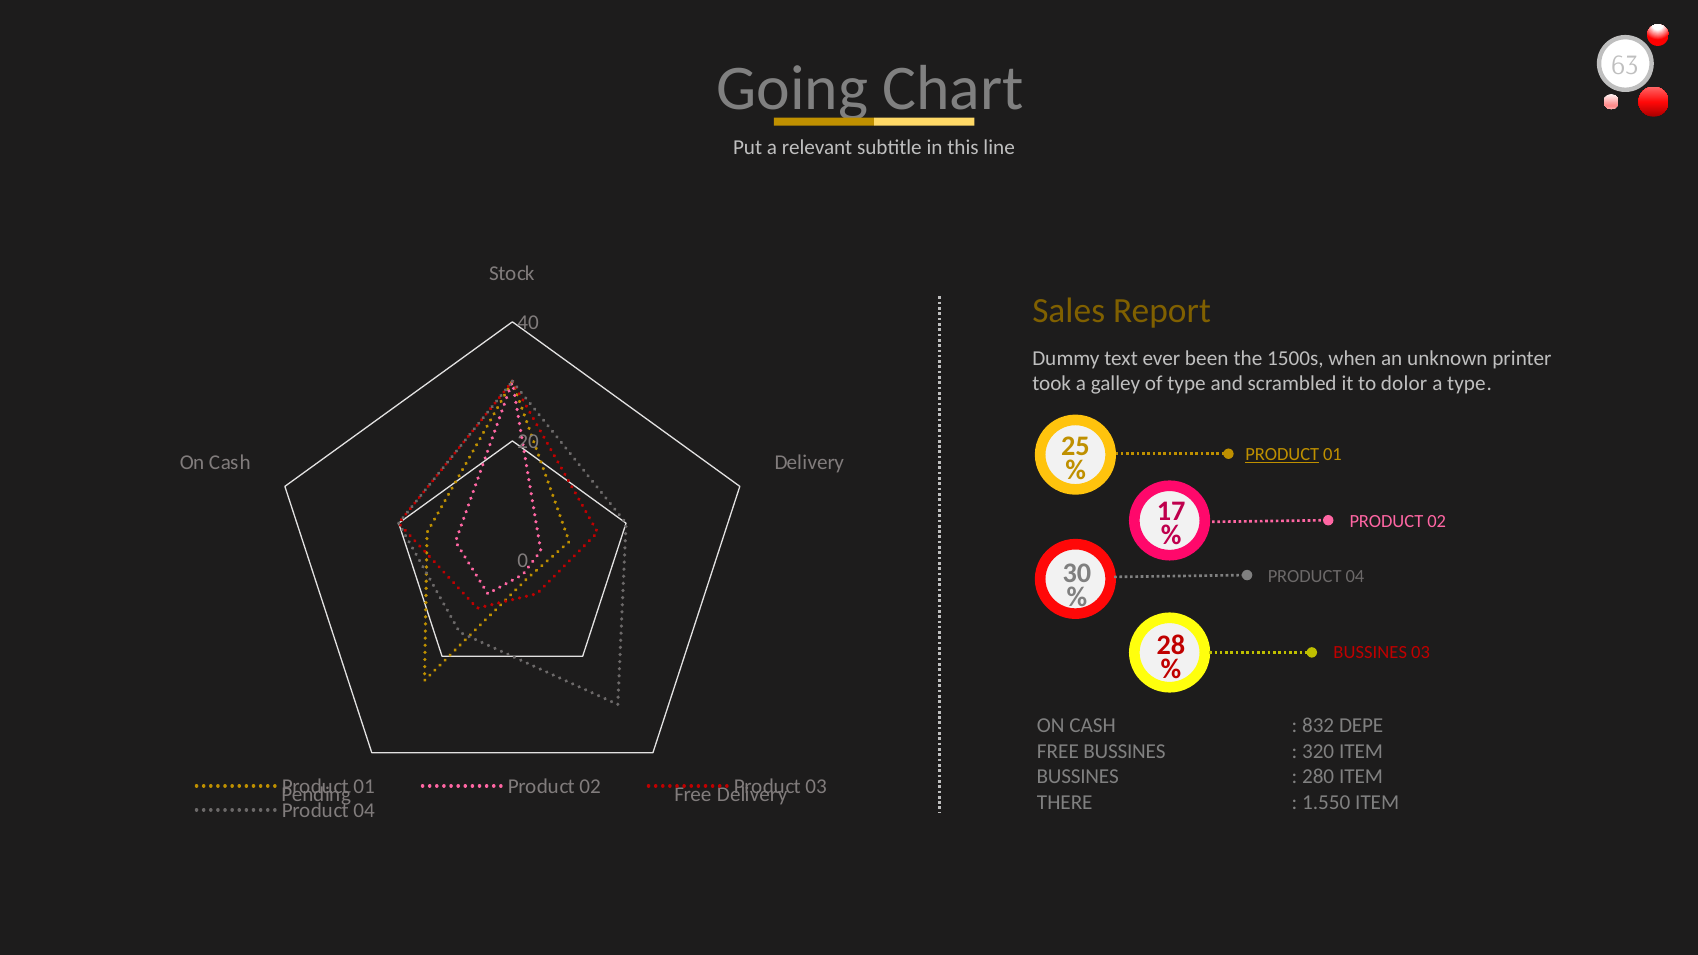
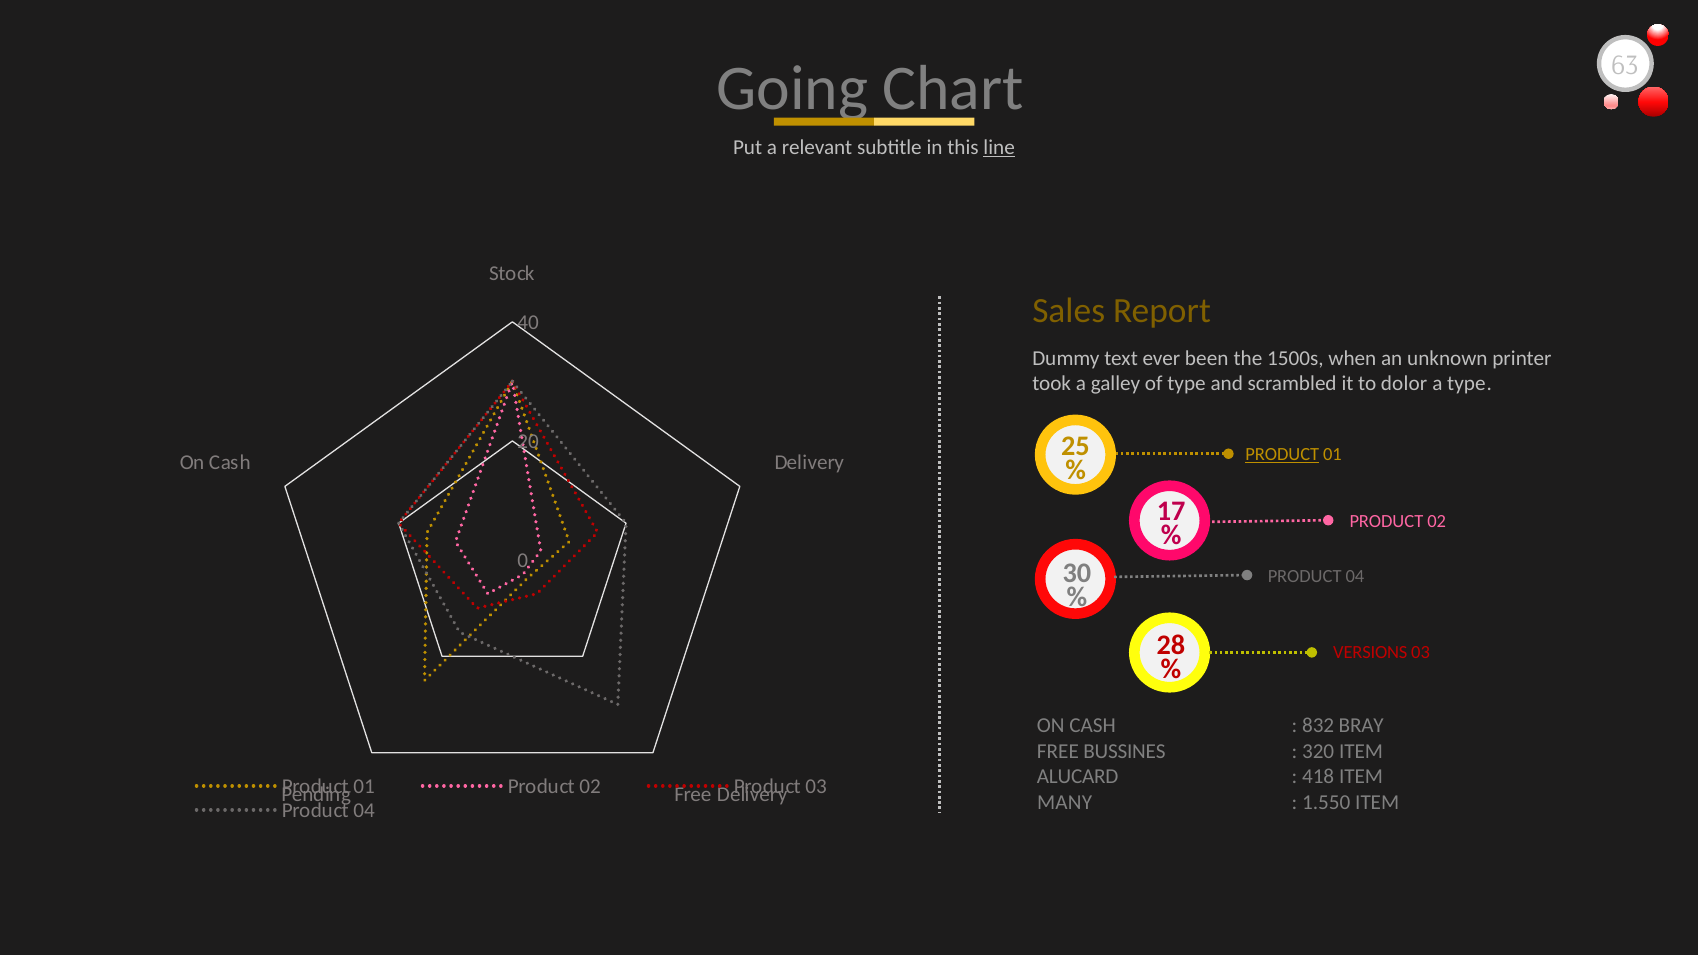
line underline: none -> present (999, 147)
BUSSINES: BUSSINES -> VERSIONS (1370, 653)
DEPE: DEPE -> BRAY (1361, 726)
BUSSINES: BUSSINES -> ALUCARD (1078, 777)
280: 280 -> 418 (1318, 777)
THERE: THERE -> MANY (1065, 802)
